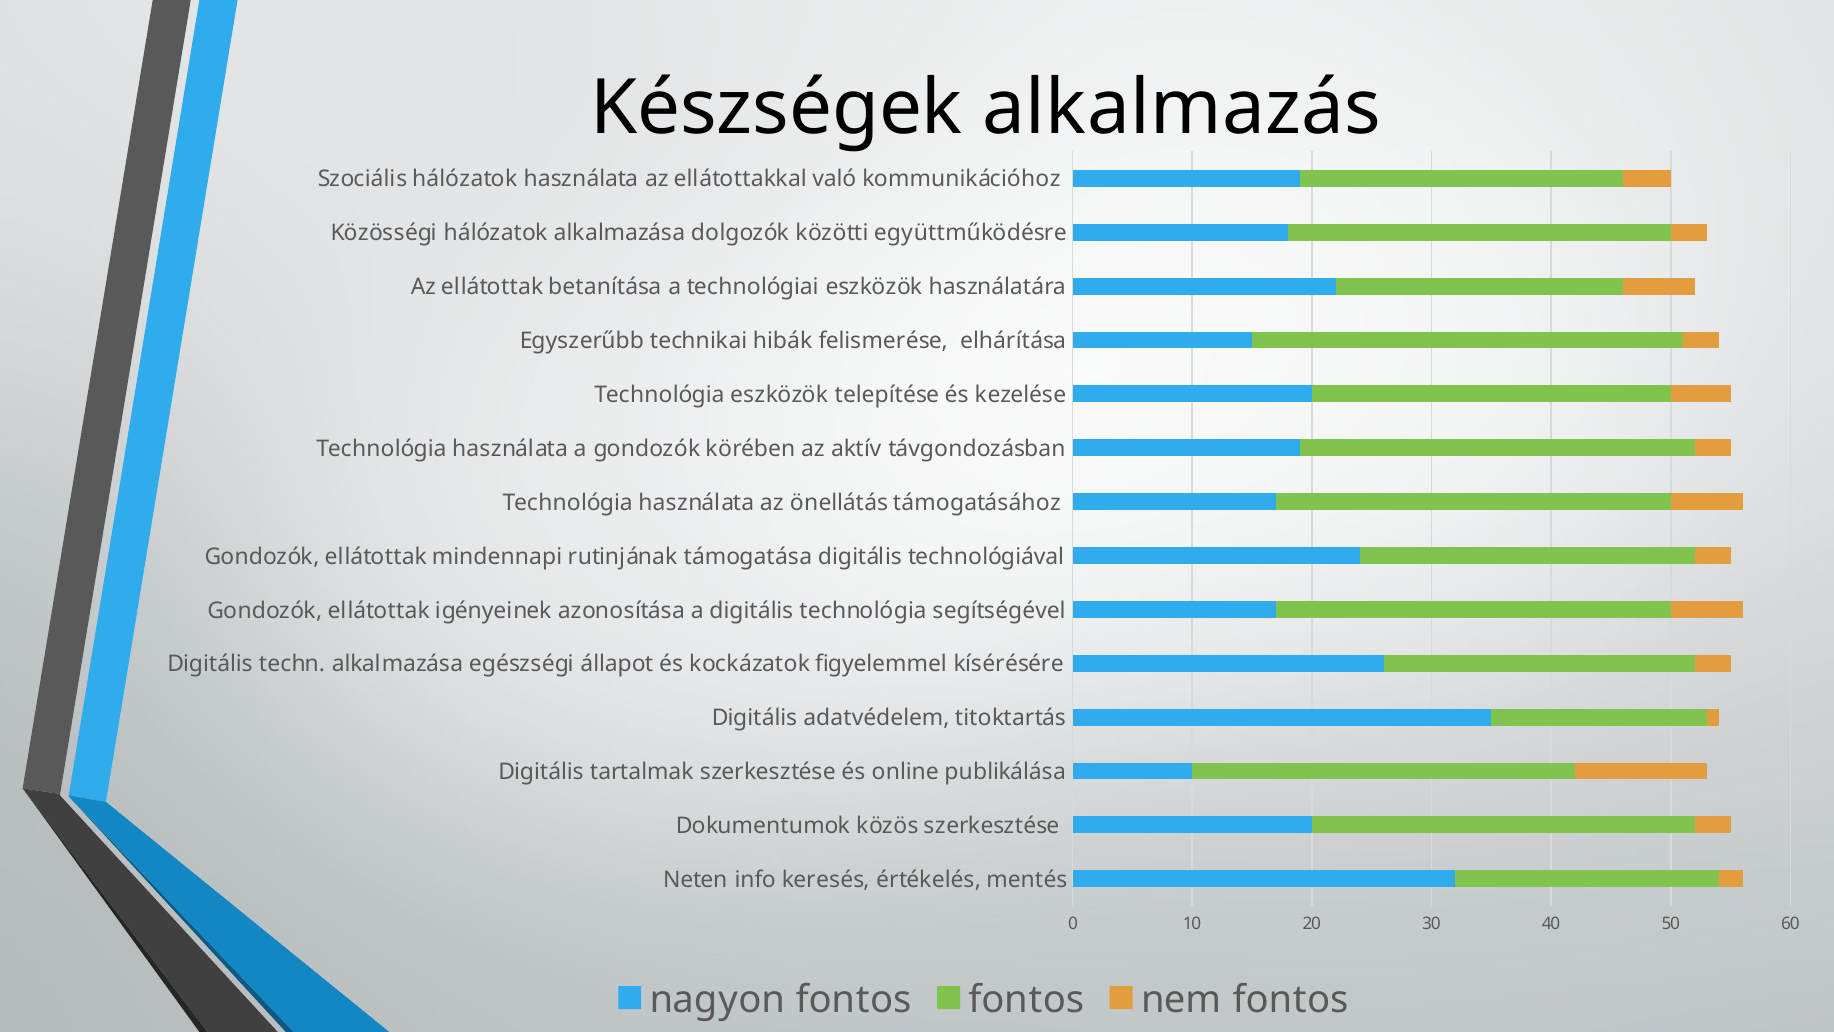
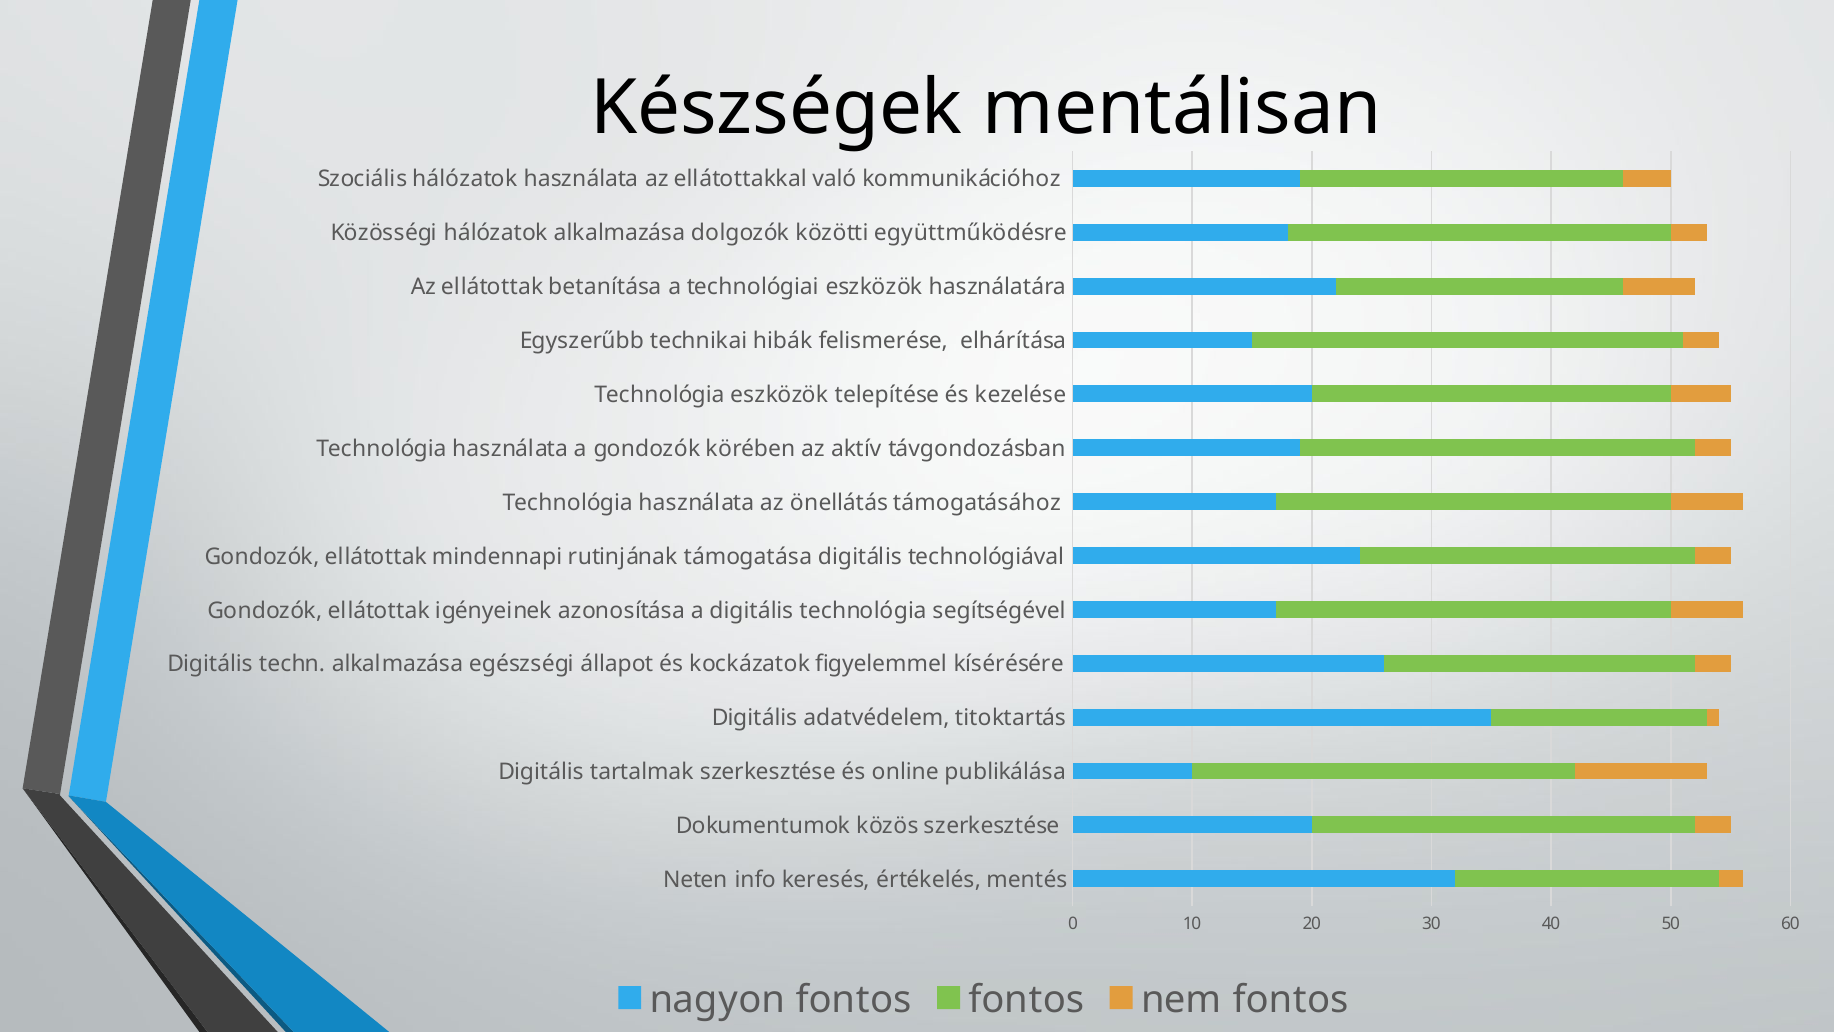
alkalmazás: alkalmazás -> mentálisan (1182, 108)
